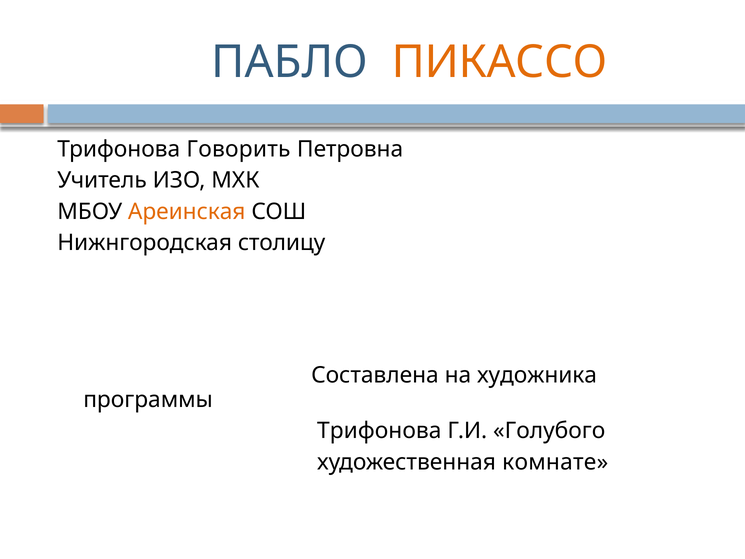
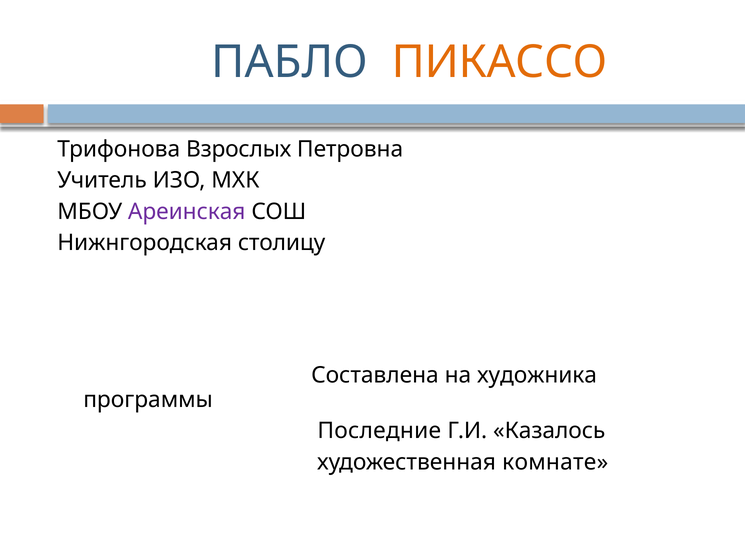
Говорить: Говорить -> Взрослых (239, 149)
Ареинская colour: orange -> purple (187, 211)
Трифонова: Трифонова -> Последние (379, 431)
Голубого: Голубого -> Казалось (549, 431)
